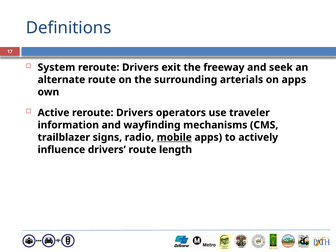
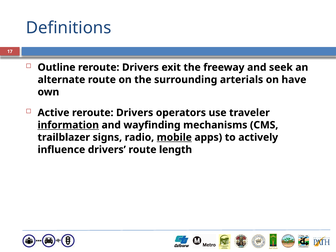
System: System -> Outline (57, 67)
on apps: apps -> have (294, 80)
information underline: none -> present (68, 125)
